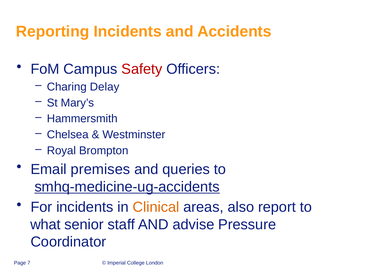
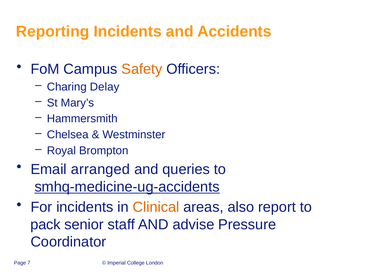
Safety colour: red -> orange (142, 69)
premises: premises -> arranged (100, 169)
what: what -> pack (45, 224)
